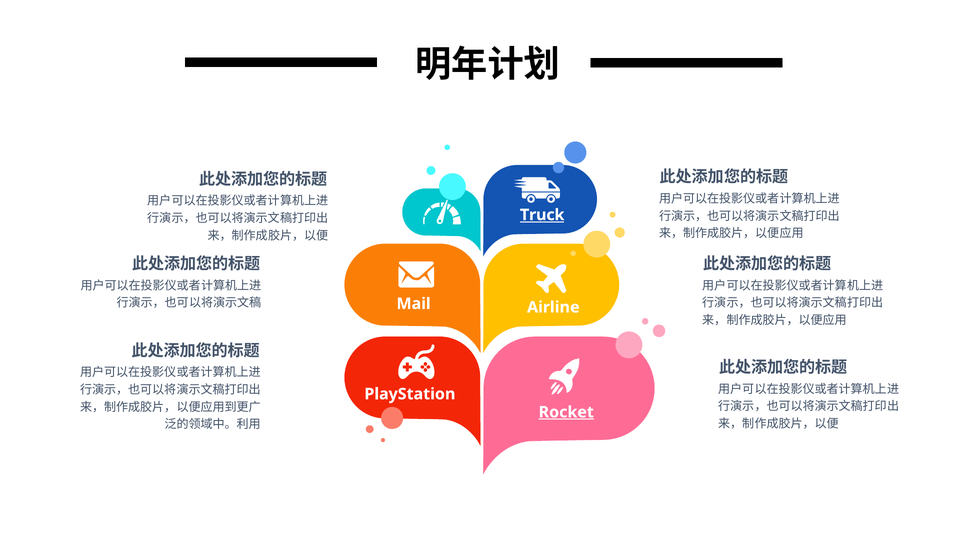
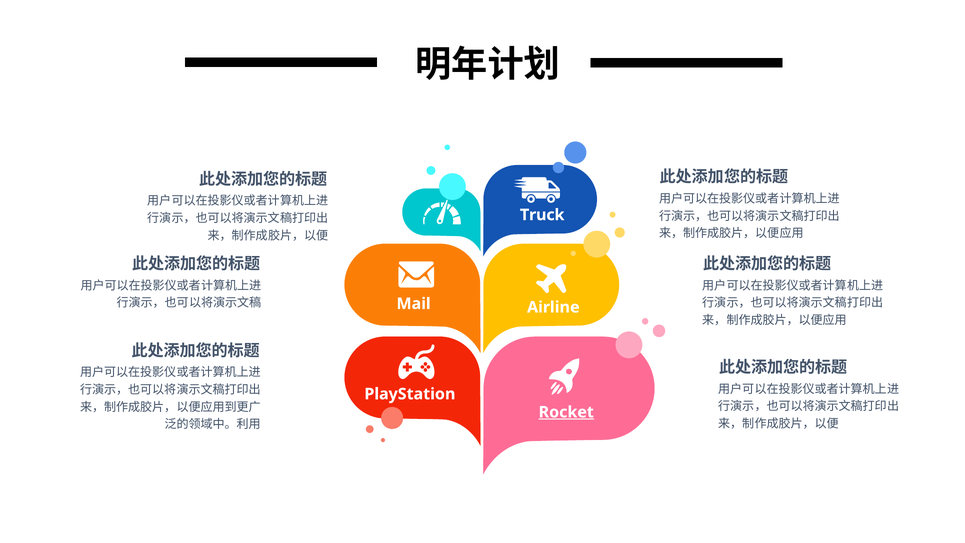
Truck underline: present -> none (542, 215)
